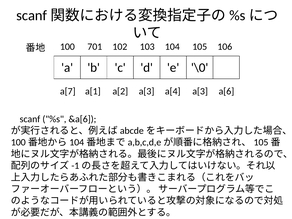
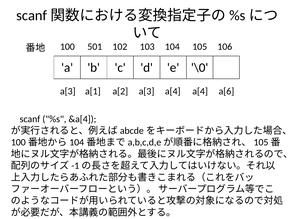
701: 701 -> 501 (95, 47)
a[7: a[7 -> a[3 (68, 91)
a[4 a[3: a[3 -> a[4 (200, 91)
&a[6: &a[6 -> &a[4 (82, 119)
